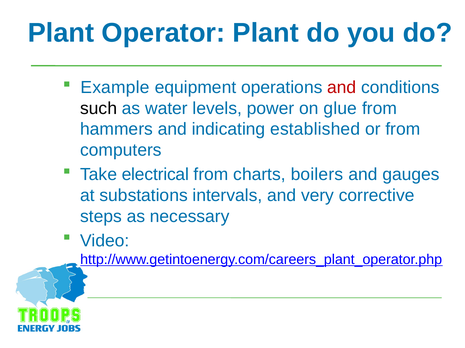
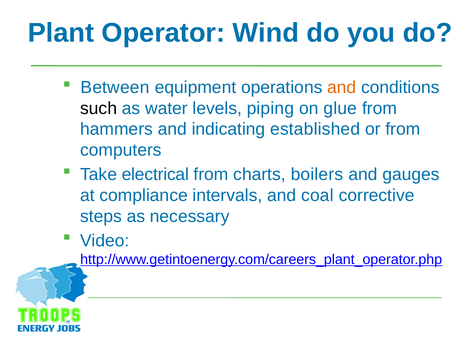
Operator Plant: Plant -> Wind (266, 33)
Example: Example -> Between (115, 88)
and colour: red -> orange (342, 88)
power: power -> piping (270, 109)
substations: substations -> compliance (144, 196)
very: very -> coal (317, 196)
